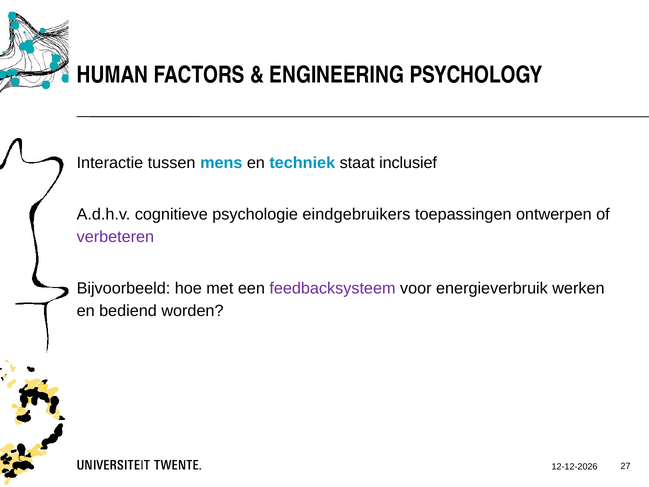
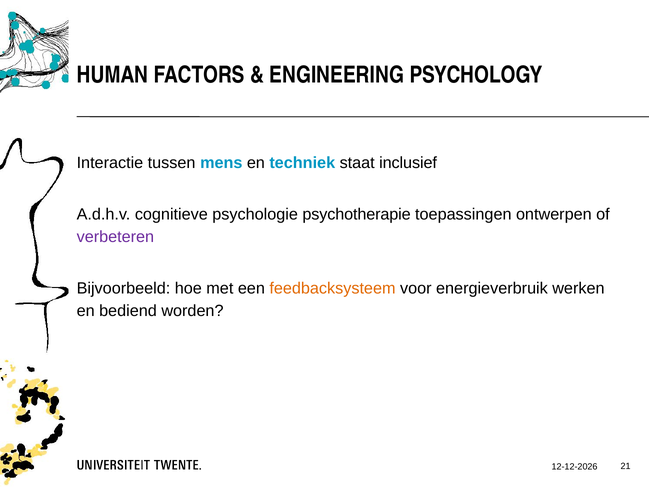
eindgebruikers: eindgebruikers -> psychotherapie (357, 214)
feedbacksysteem colour: purple -> orange (332, 288)
27: 27 -> 21 (626, 466)
